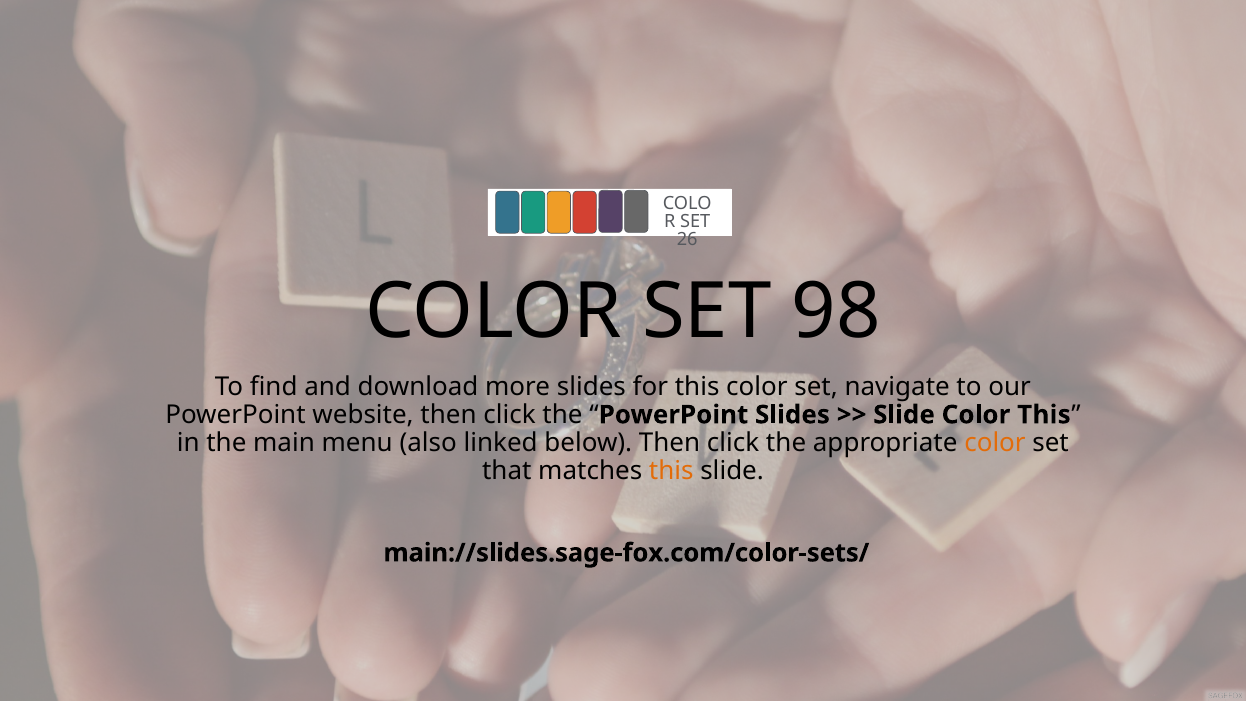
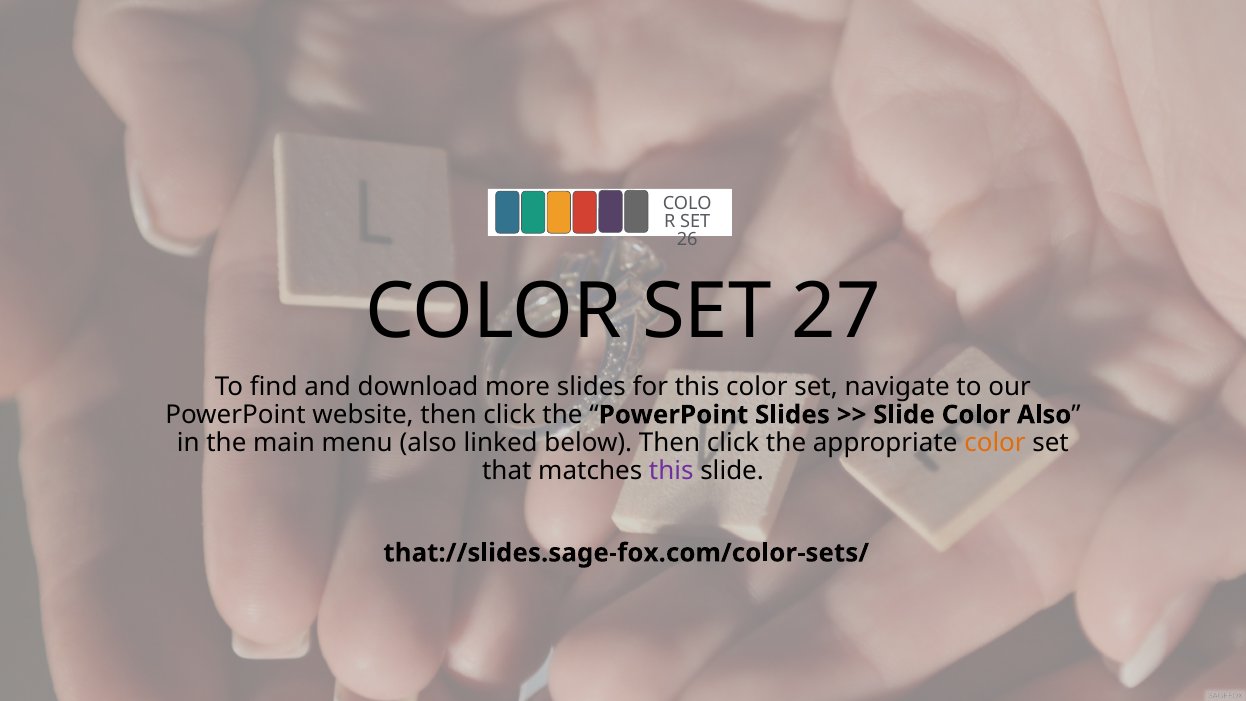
98: 98 -> 27 (836, 311)
Color This: This -> Also (1044, 415)
this colour: orange -> purple (671, 471)
main://slides.sage-fox.com/color-sets/: main://slides.sage-fox.com/color-sets/ -> that://slides.sage-fox.com/color-sets/ (626, 553)
